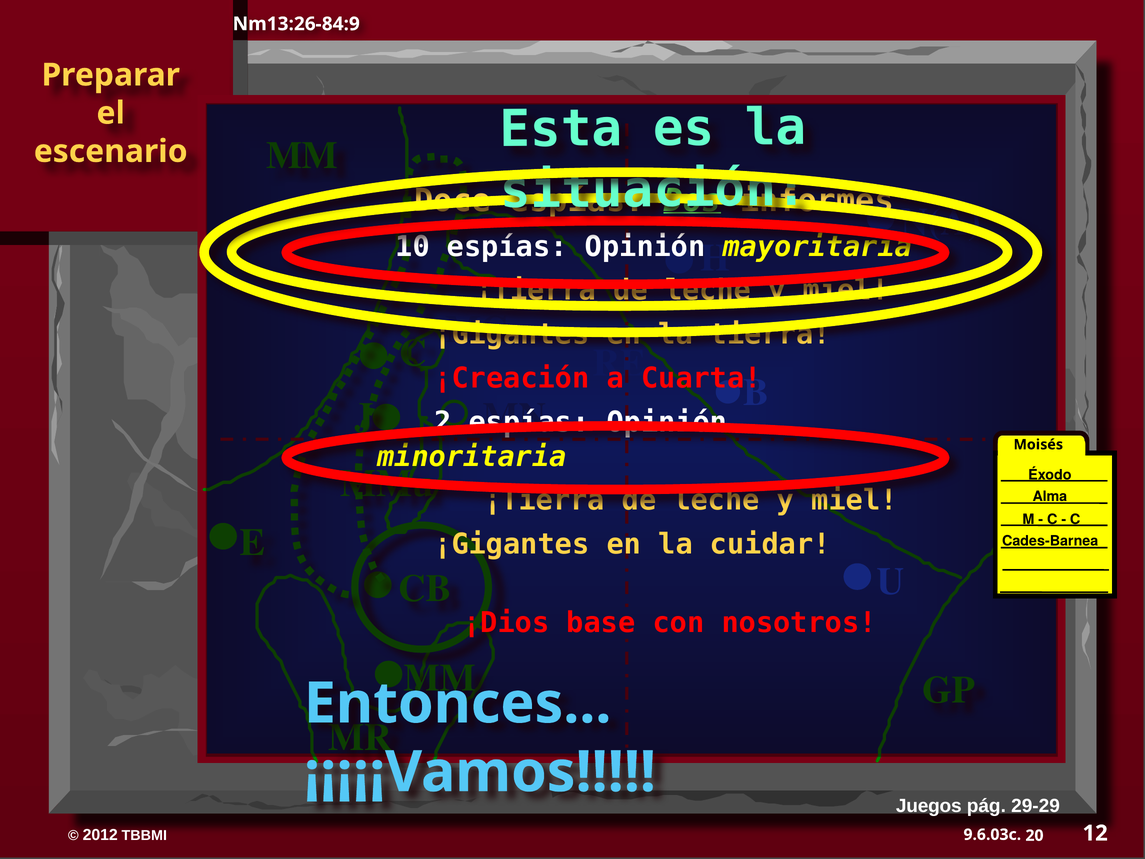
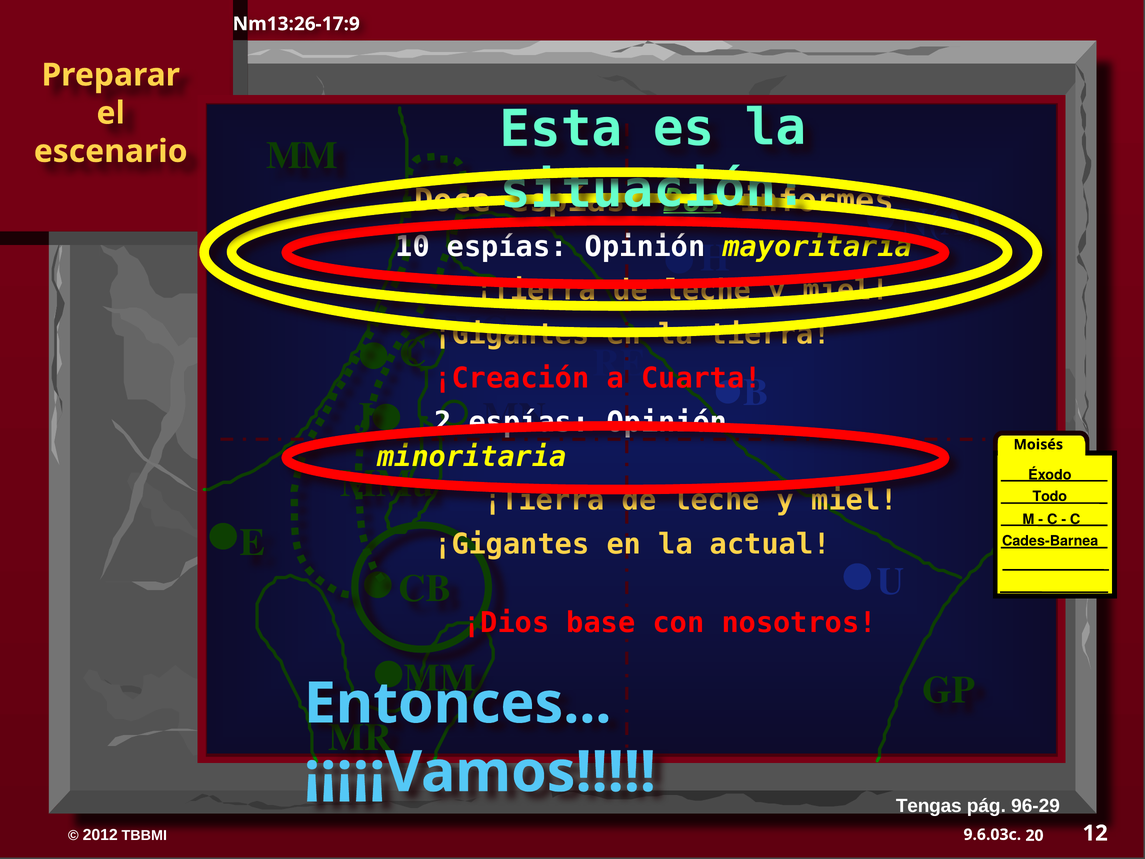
Nm13:26-84:9: Nm13:26-84:9 -> Nm13:26-17:9 (296, 24)
Alma: Alma -> Todo (1050, 496)
cuidar: cuidar -> actual (770, 544)
Juegos: Juegos -> Tengas (929, 805)
29-29: 29-29 -> 96-29 (1036, 805)
